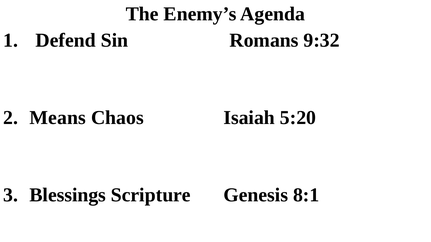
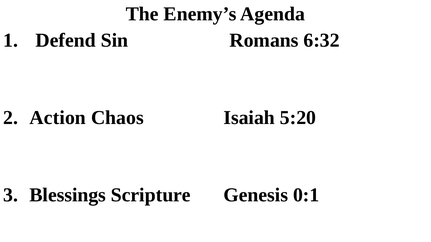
9:32: 9:32 -> 6:32 (322, 40)
Means: Means -> Action (58, 118)
8:1: 8:1 -> 0:1 (306, 195)
